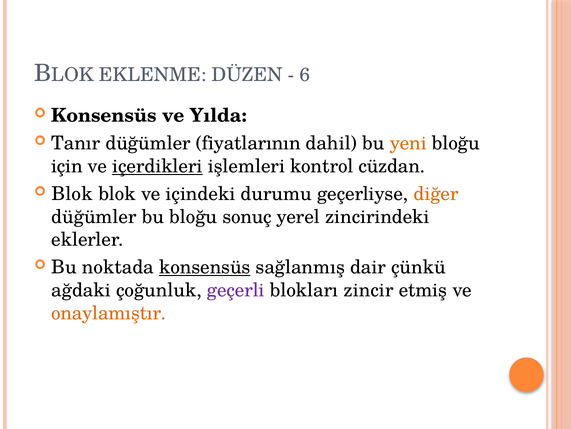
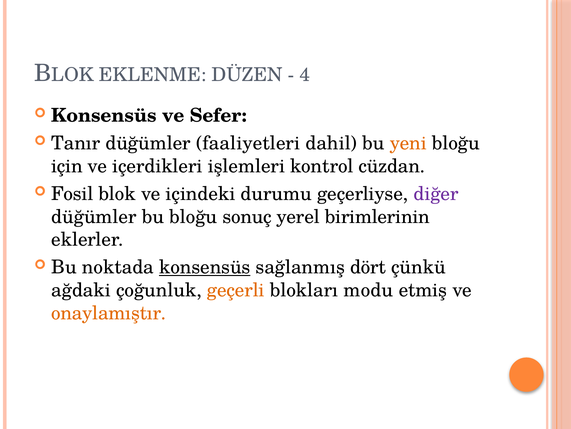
6: 6 -> 4 (305, 75)
Yılda: Yılda -> Sefer (218, 115)
fiyatlarının: fiyatlarının -> faaliyetleri (248, 143)
içerdikleri underline: present -> none (157, 166)
Blok: Blok -> Fosil (72, 194)
diğer colour: orange -> purple (436, 194)
zincirindeki: zincirindeki -> birimlerinin (377, 216)
dair: dair -> dört (368, 267)
geçerli colour: purple -> orange (236, 290)
zincir: zincir -> modu (368, 290)
